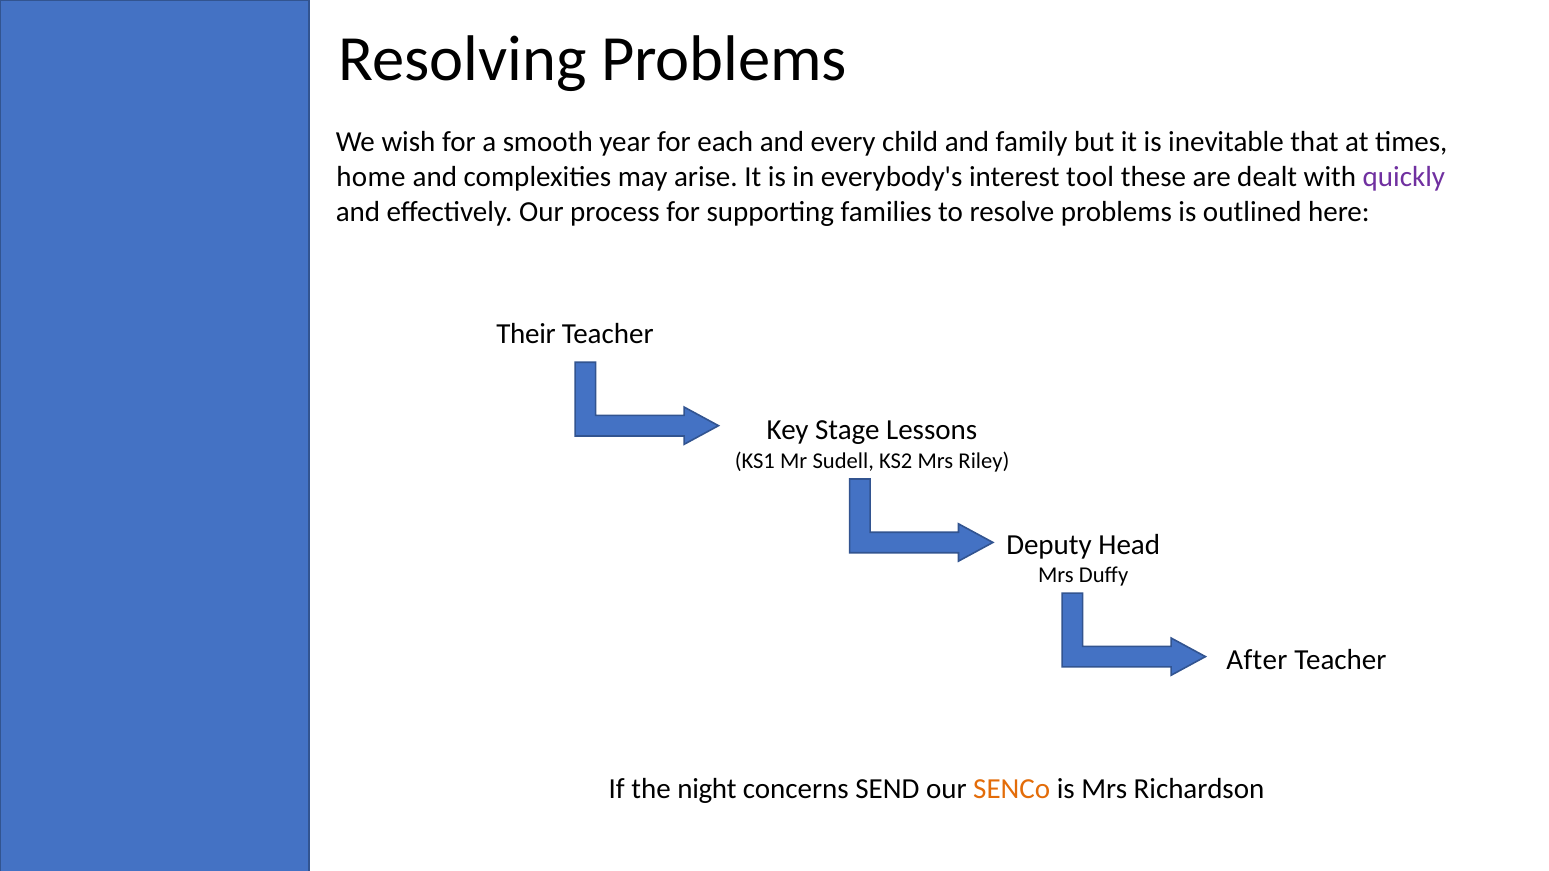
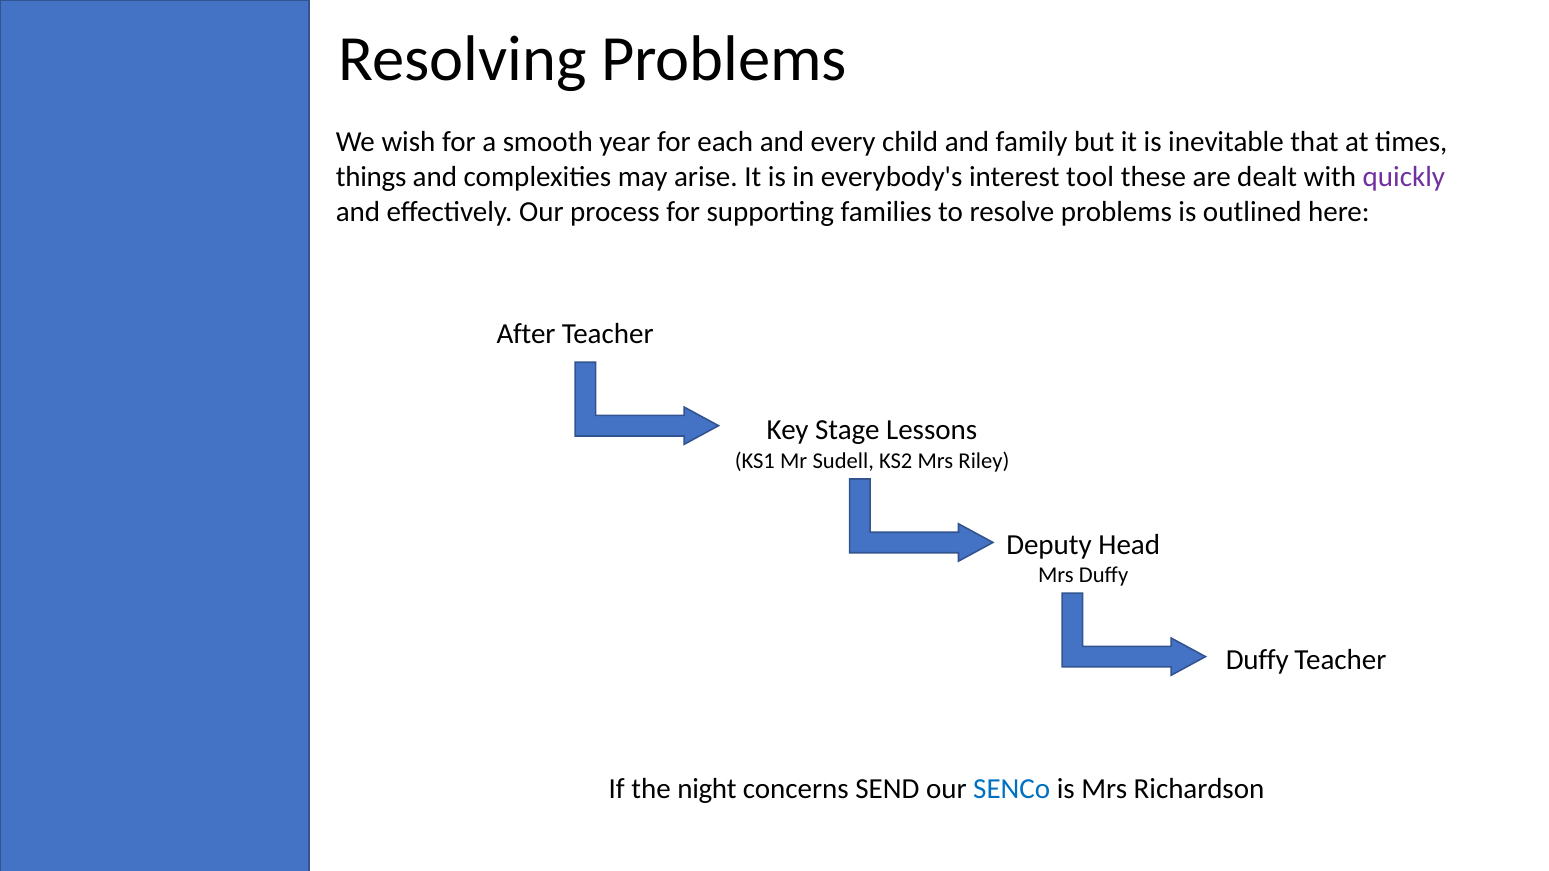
home: home -> things (371, 177)
Their: Their -> After (526, 334)
After: After -> Duffy (1257, 660)
SENCo colour: orange -> blue (1012, 790)
